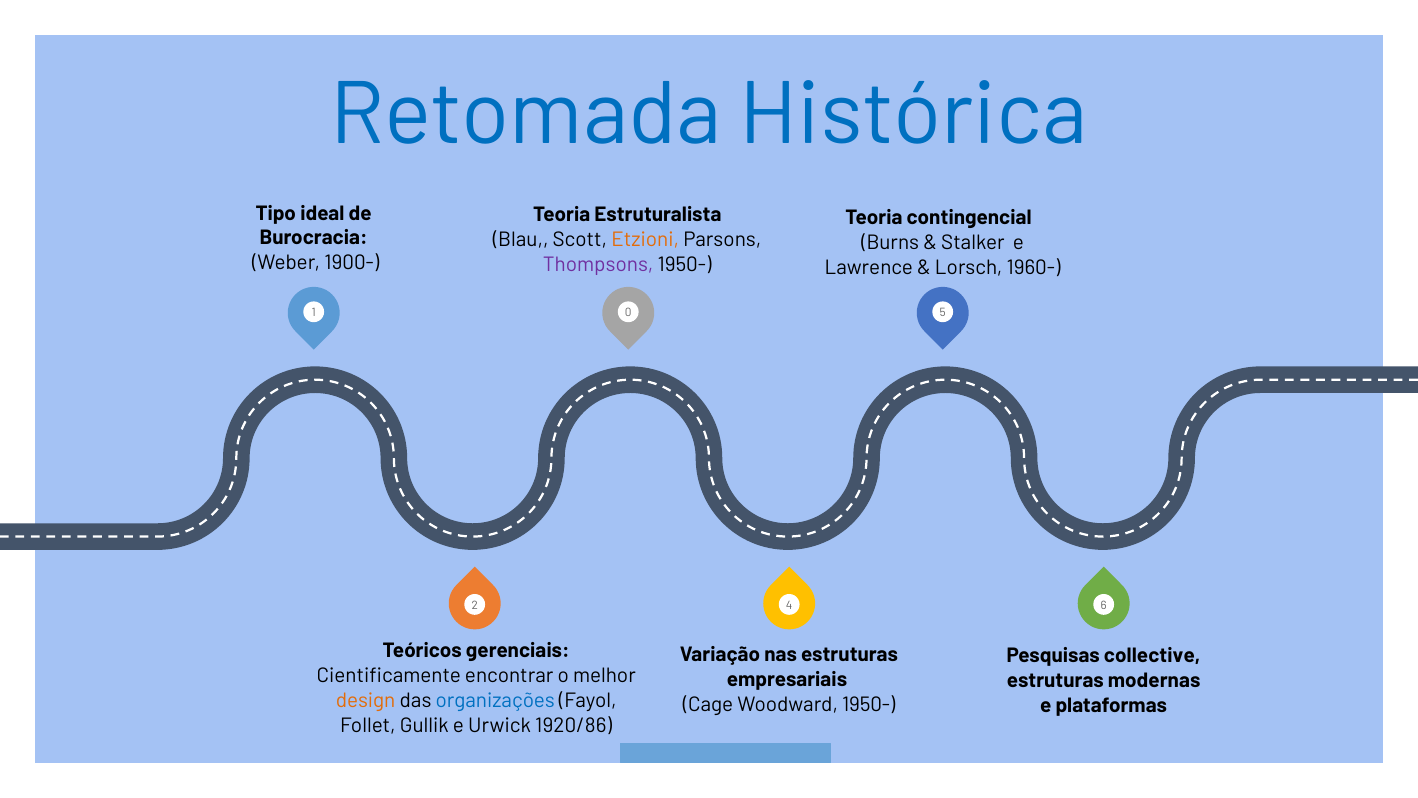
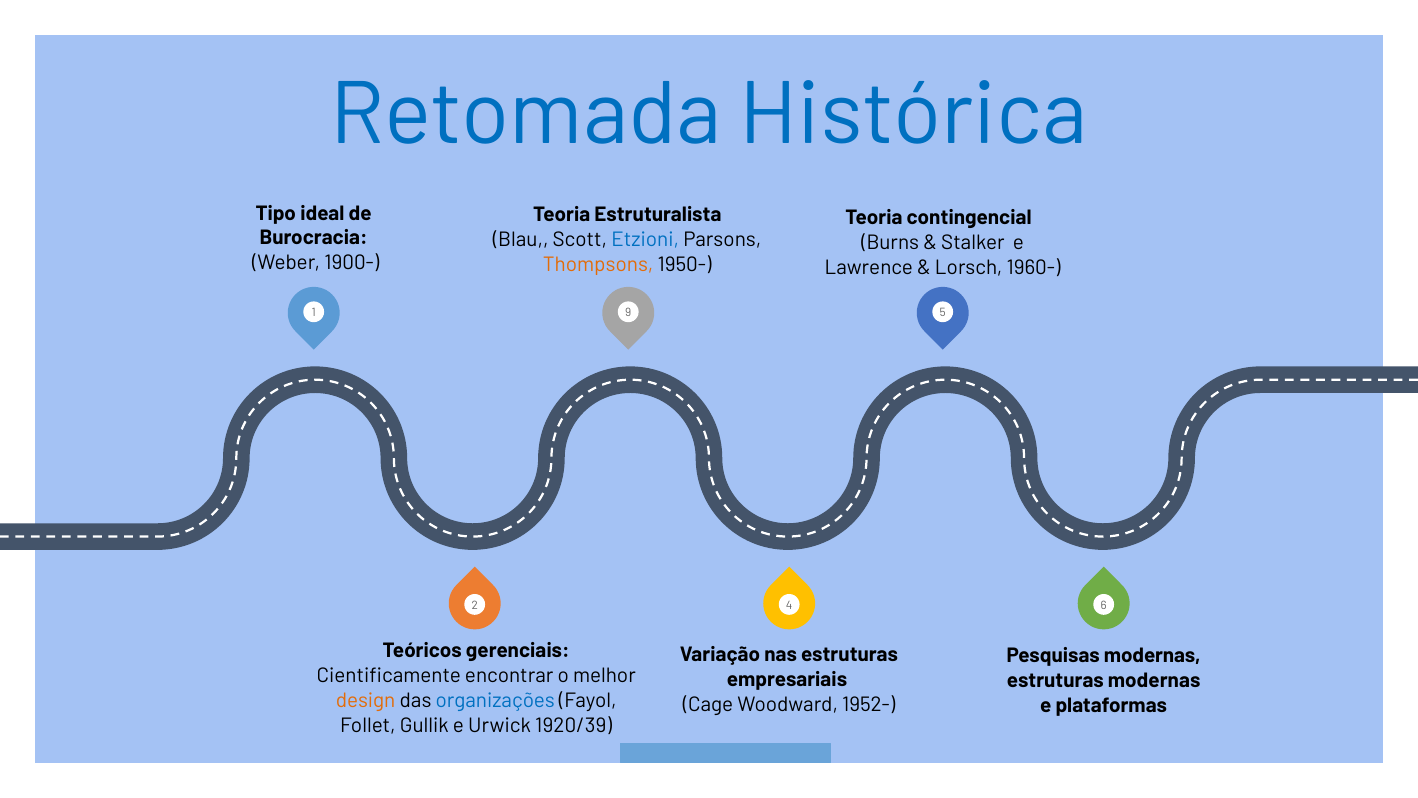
Etzioni colour: orange -> blue (645, 239)
Thompsons colour: purple -> orange (598, 264)
0: 0 -> 9 (628, 312)
Pesquisas collective: collective -> modernas (1152, 656)
Woodward 1950-: 1950- -> 1952- (869, 704)
1920/86: 1920/86 -> 1920/39 (574, 725)
